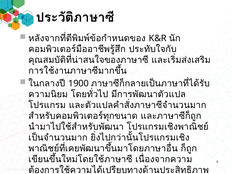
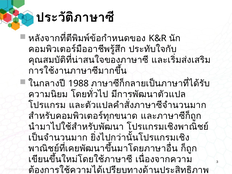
1900: 1900 -> 1988 (78, 83)
